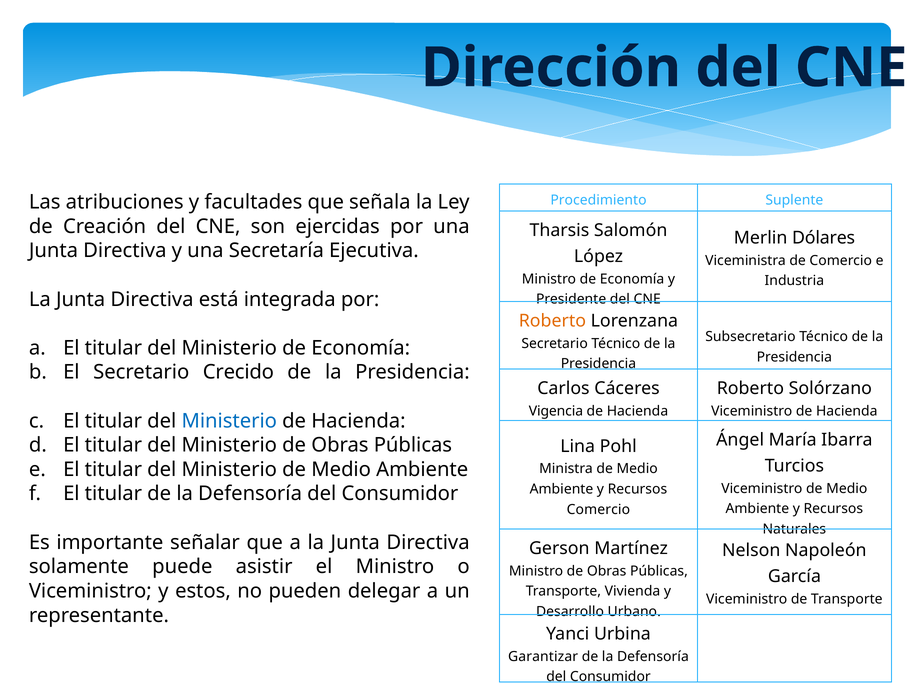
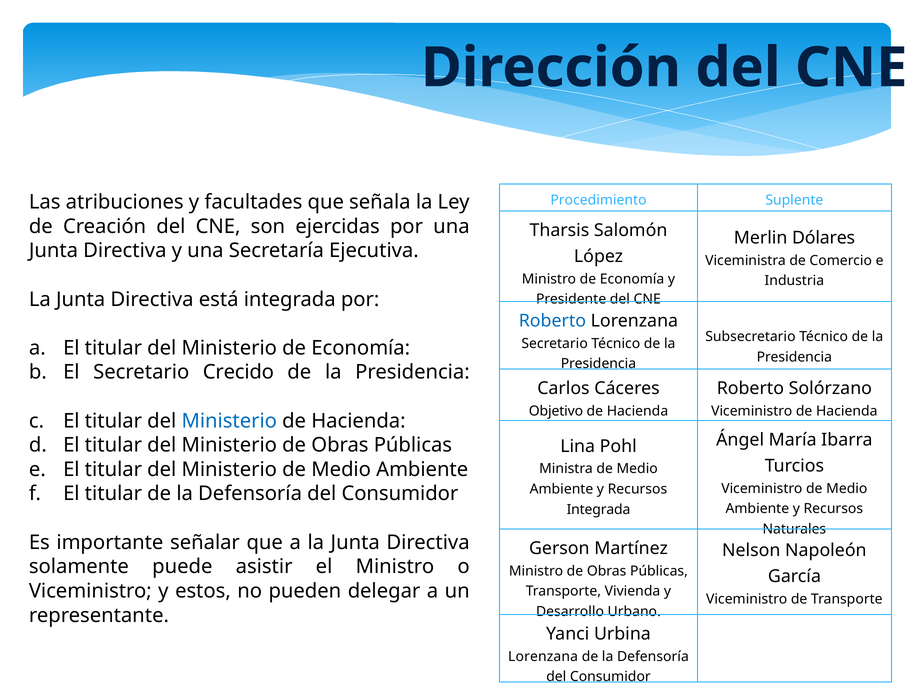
Roberto colour: orange -> blue (552, 321)
Vigencia: Vigencia -> Objetivo (556, 412)
Comercio: Comercio -> Integrada (598, 510)
Garantizar: Garantizar -> Lorenzana (543, 657)
